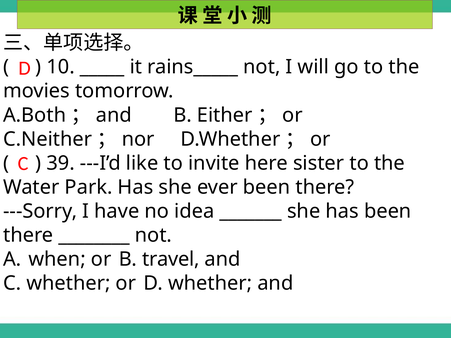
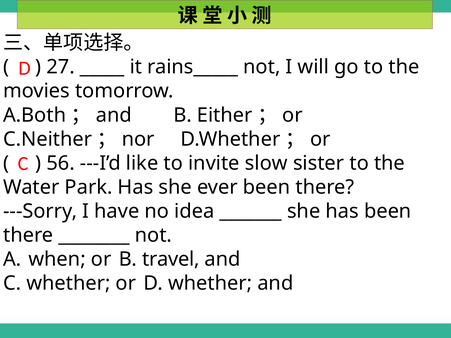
10: 10 -> 27 (61, 67)
39: 39 -> 56 (61, 163)
here: here -> slow (266, 163)
